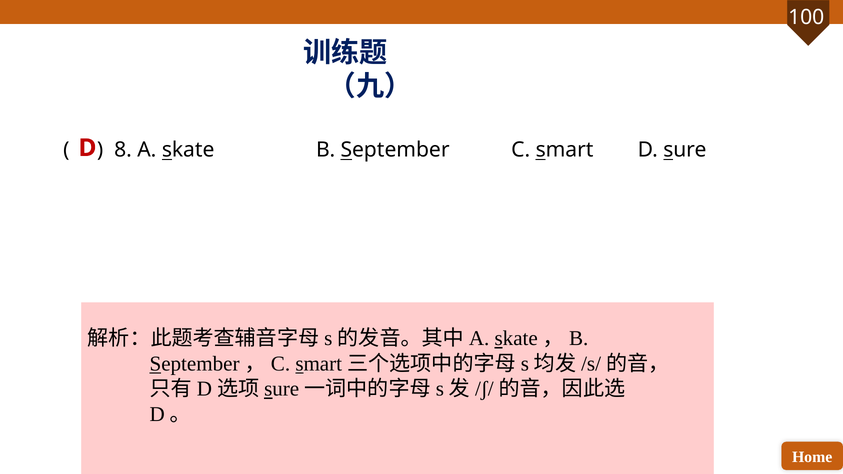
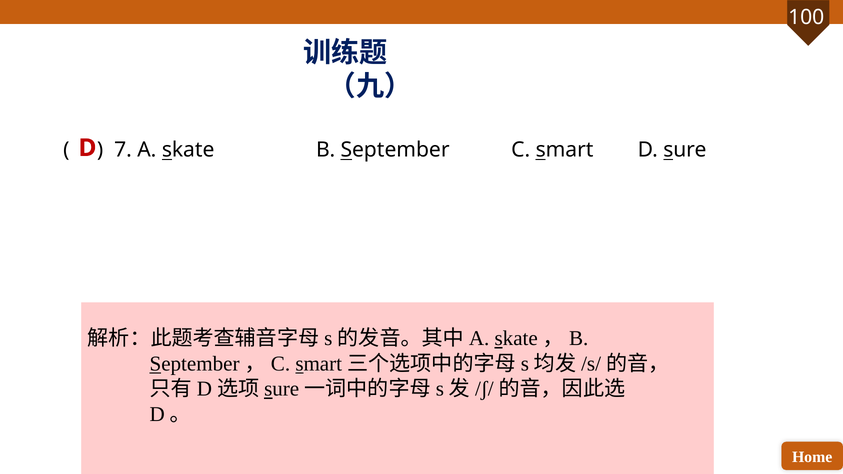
8: 8 -> 7 (123, 150)
